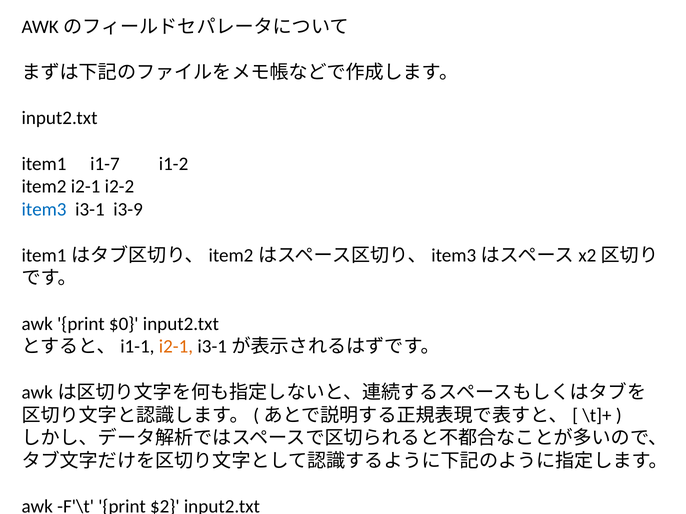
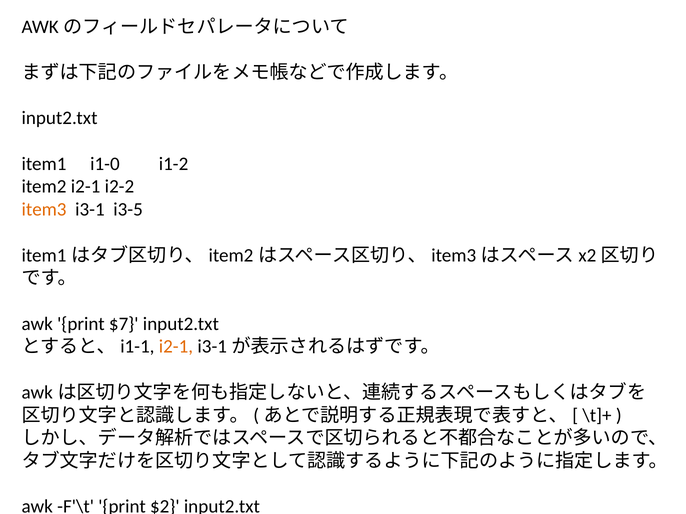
i1-7: i1-7 -> i1-0 (105, 164)
item3 colour: blue -> orange (44, 210)
i3-9: i3-9 -> i3-5 (128, 210)
$0: $0 -> $7 (124, 324)
